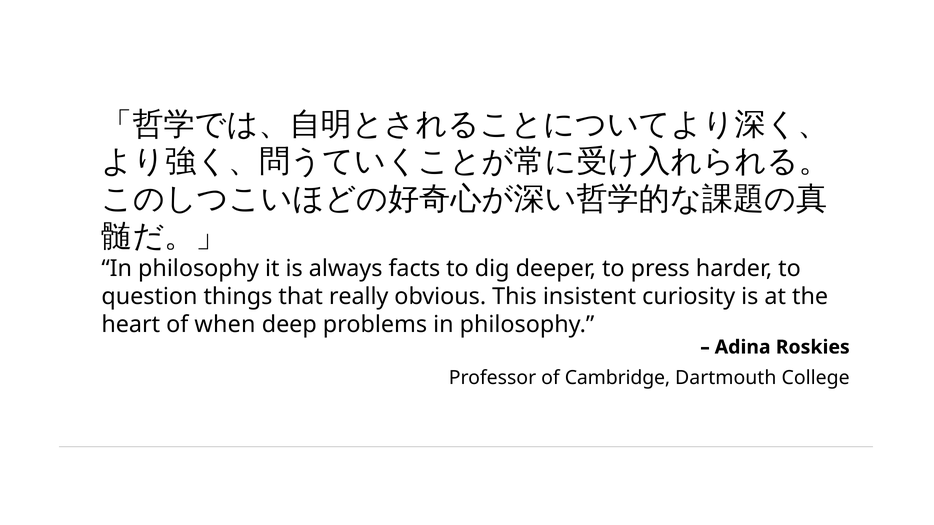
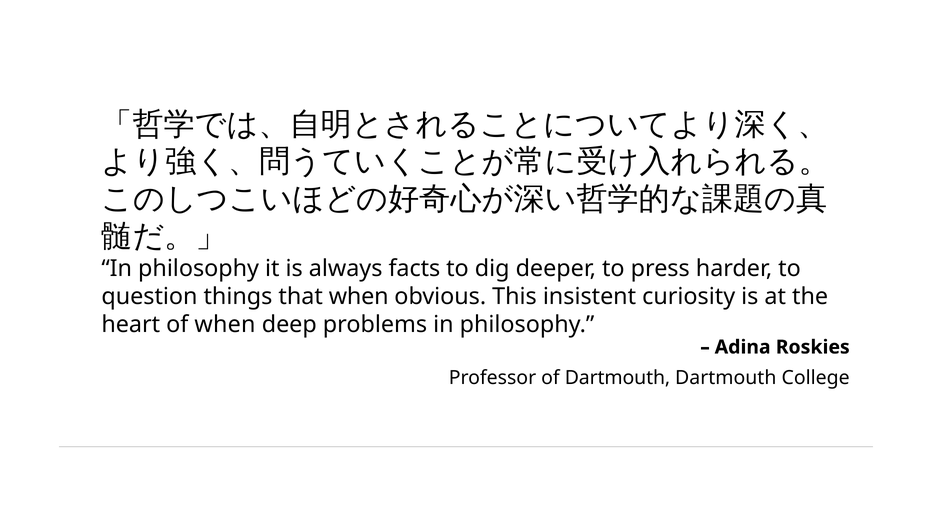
that really: really -> when (359, 297)
of Cambridge: Cambridge -> Dartmouth (617, 378)
